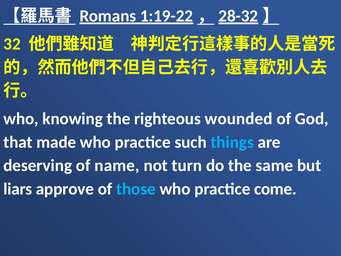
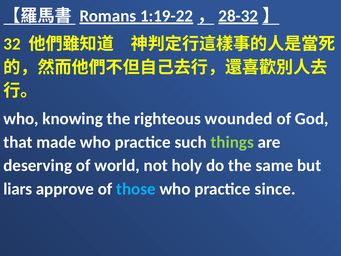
things colour: light blue -> light green (232, 142)
name: name -> world (117, 165)
turn: turn -> holy (187, 165)
come: come -> since (275, 189)
